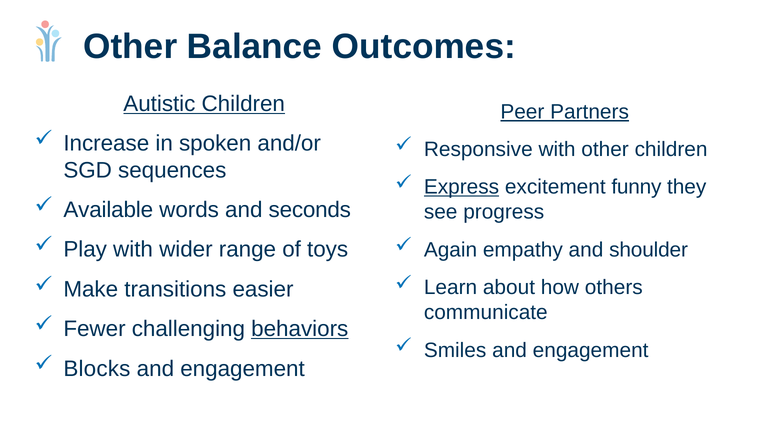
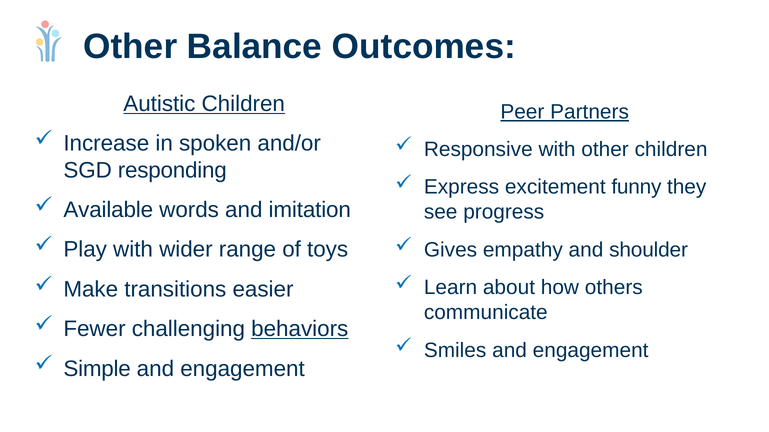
sequences: sequences -> responding (172, 170)
Express underline: present -> none (462, 187)
seconds: seconds -> imitation (310, 210)
Again: Again -> Gives (451, 250)
Blocks: Blocks -> Simple (97, 369)
